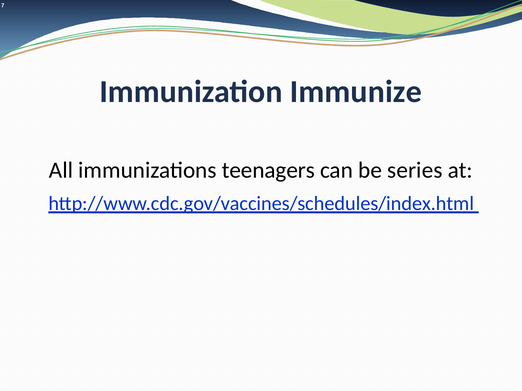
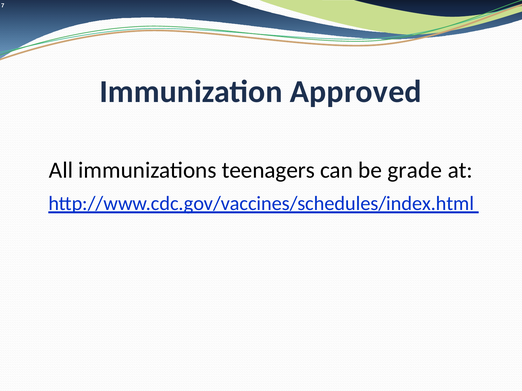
Immunize: Immunize -> Approved (356, 92)
series: series -> grade (415, 170)
